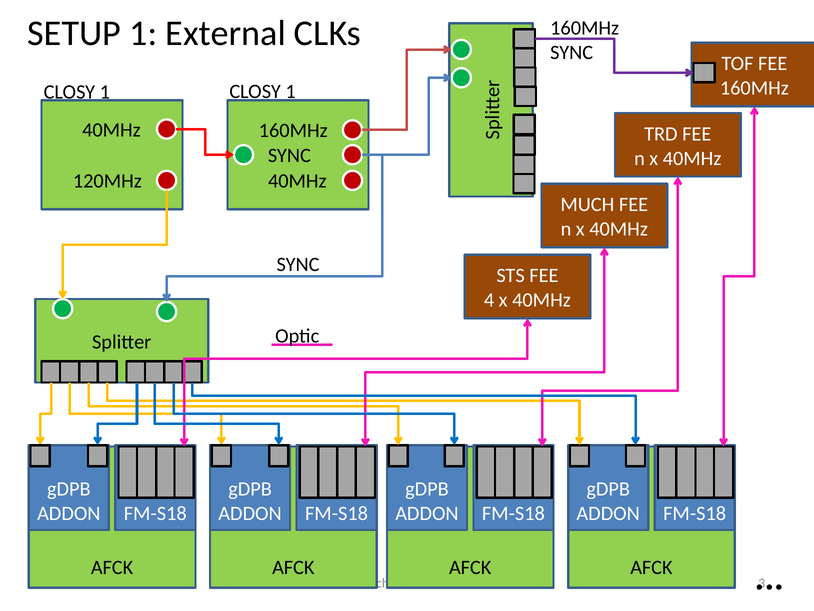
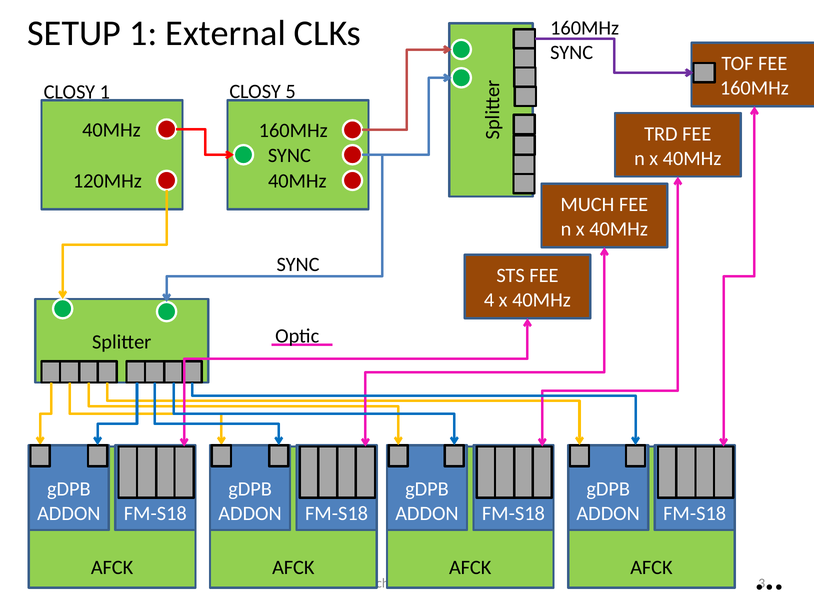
1 CLOSY 1: 1 -> 5 (291, 91)
